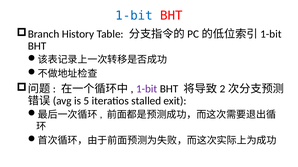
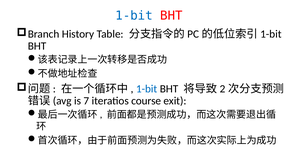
1-bit colour: purple -> blue (147, 89)
5: 5 -> 7 (86, 101)
stalled: stalled -> course (146, 101)
